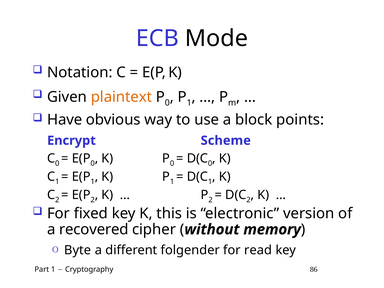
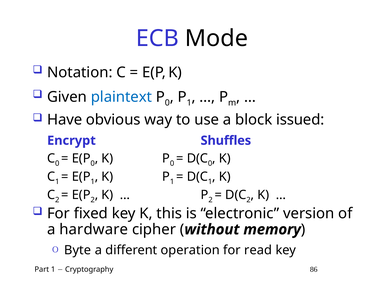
plaintext colour: orange -> blue (121, 97)
points: points -> issued (300, 120)
Scheme: Scheme -> Shuffles (226, 141)
recovered: recovered -> hardware (94, 229)
folgender: folgender -> operation (190, 250)
